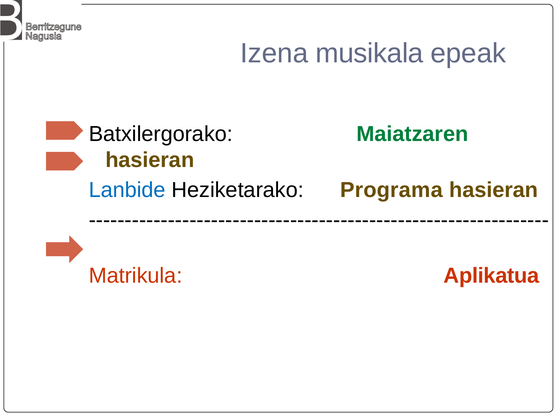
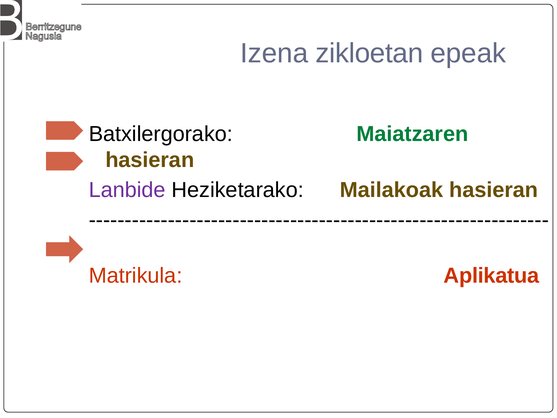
musikala: musikala -> zikloetan (369, 53)
Lanbide colour: blue -> purple (127, 190)
Programa: Programa -> Mailakoak (392, 190)
